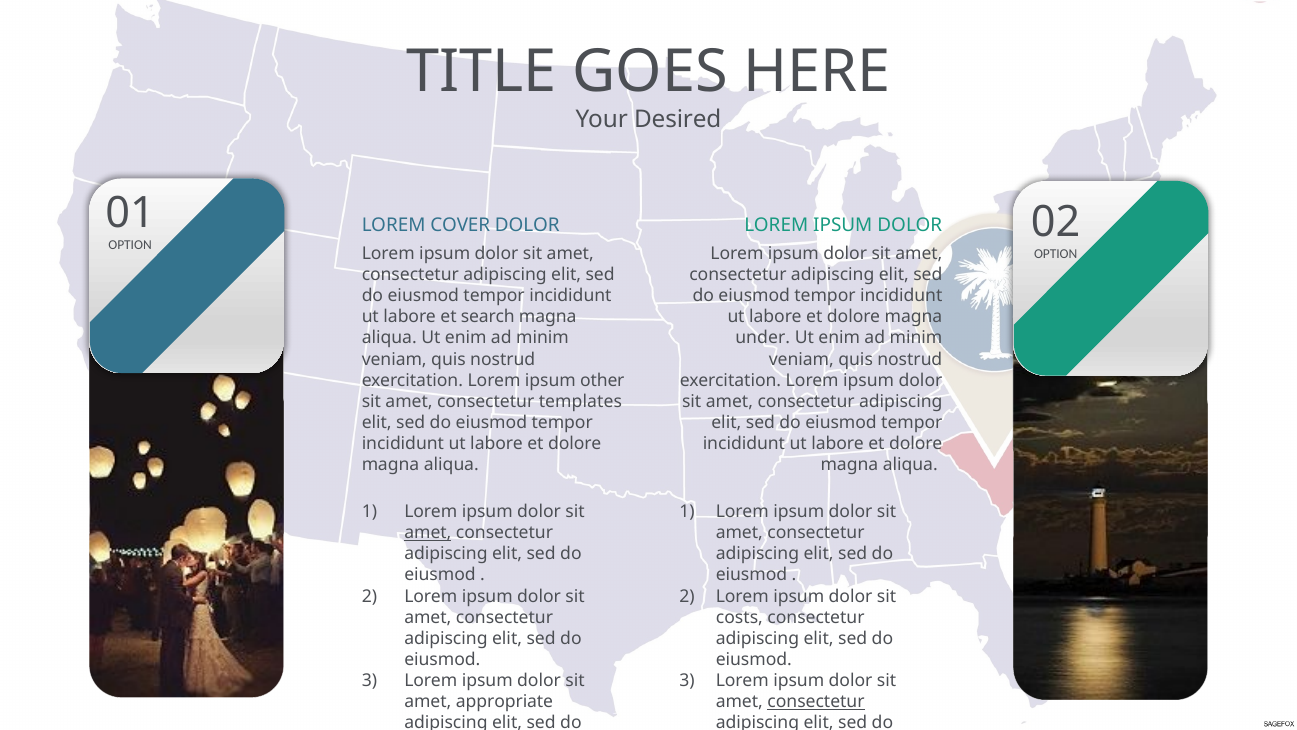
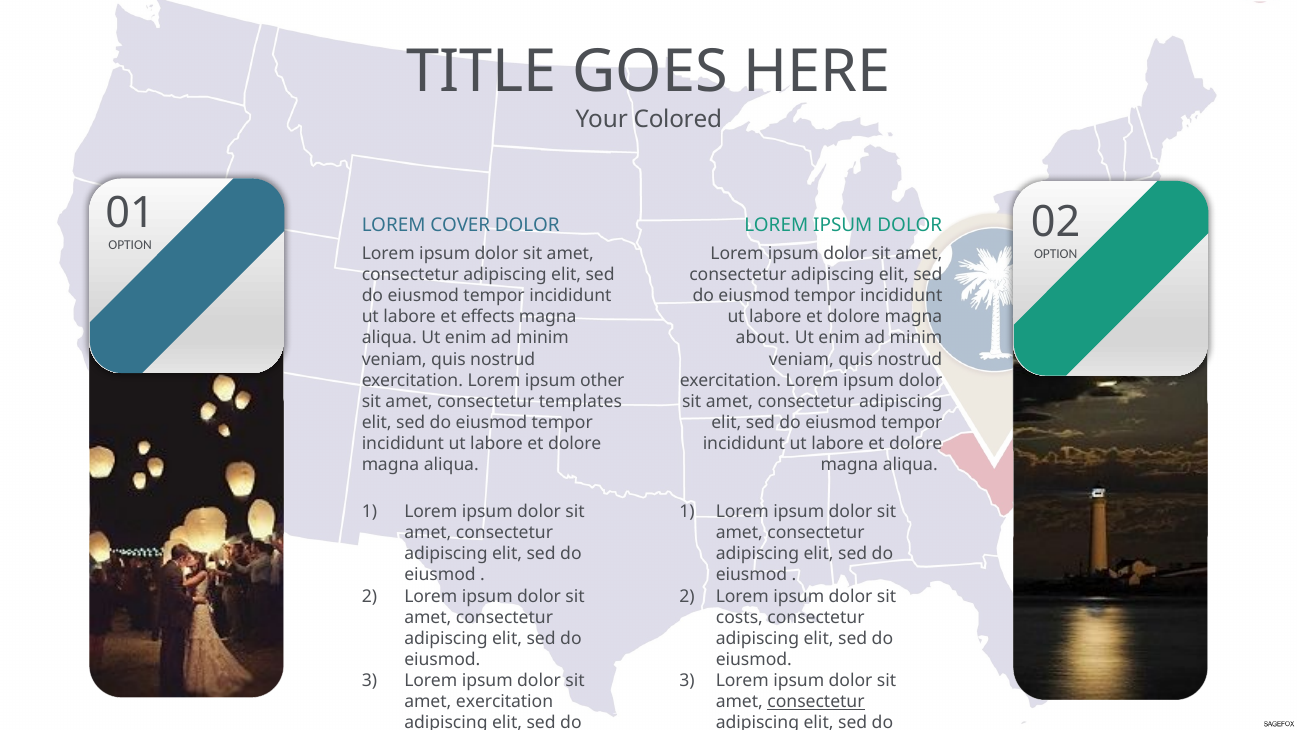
Desired: Desired -> Colored (678, 120)
search: search -> effects (488, 317)
under: under -> about (763, 338)
amet underline: present -> none (428, 533)
amet appropriate: appropriate -> exercitation (505, 701)
